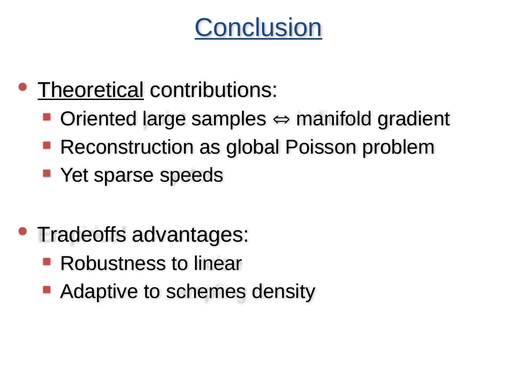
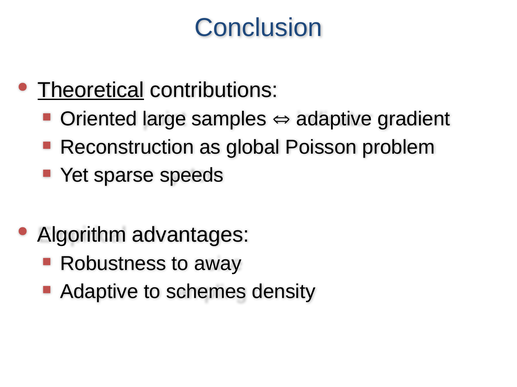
Conclusion underline: present -> none (258, 28)
manifold: manifold -> adaptive (334, 119)
Tradeoffs: Tradeoffs -> Algorithm (82, 235)
linear: linear -> away (218, 264)
